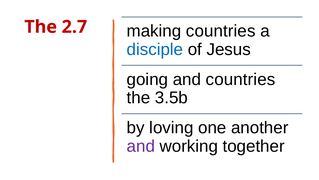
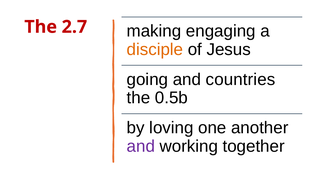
making countries: countries -> engaging (221, 31)
disciple colour: blue -> orange (155, 49)
3.5b: 3.5b -> 0.5b (171, 98)
